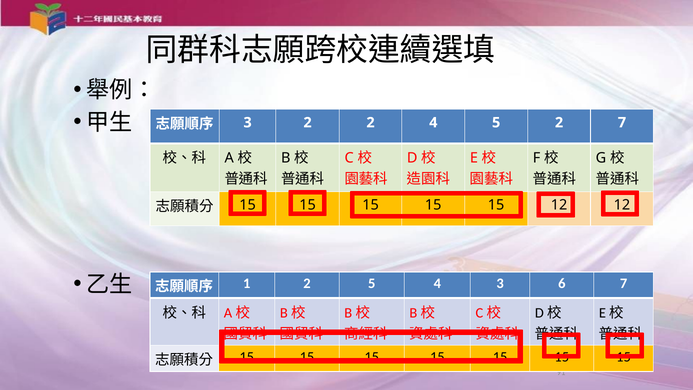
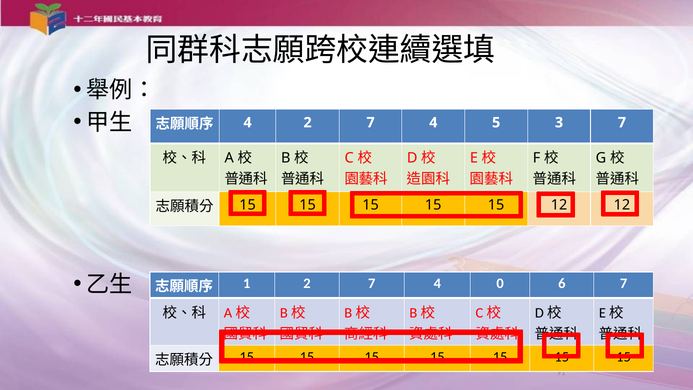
3: 3 -> 4 (248, 123)
2: 2 -> 7 (371, 123)
5 2: 2 -> 3 (559, 123)
1 2 5: 5 -> 7 (372, 283)
4 3: 3 -> 0 (500, 283)
